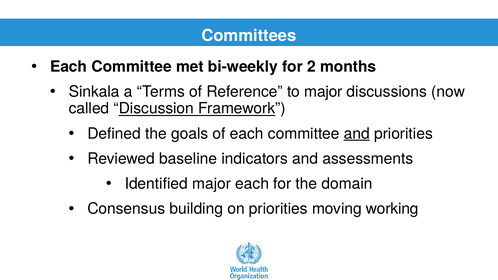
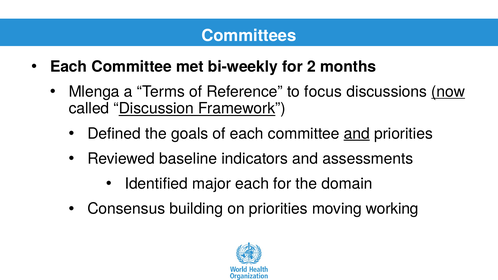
Sinkala: Sinkala -> Mlenga (94, 92)
to major: major -> focus (323, 92)
now underline: none -> present (448, 92)
